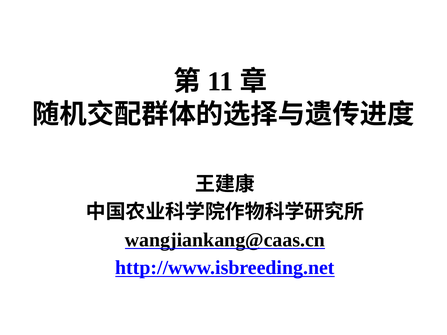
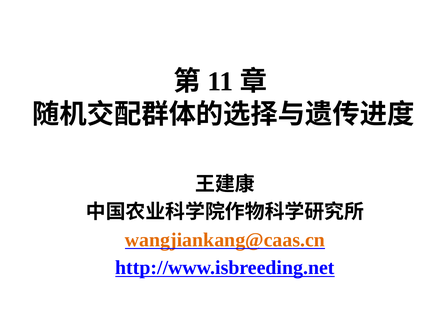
wangjiankang@caas.cn colour: black -> orange (225, 240)
